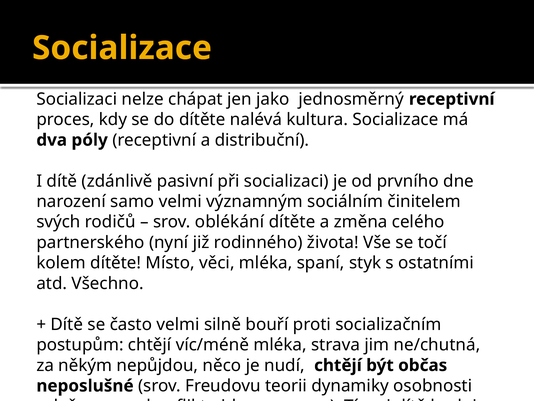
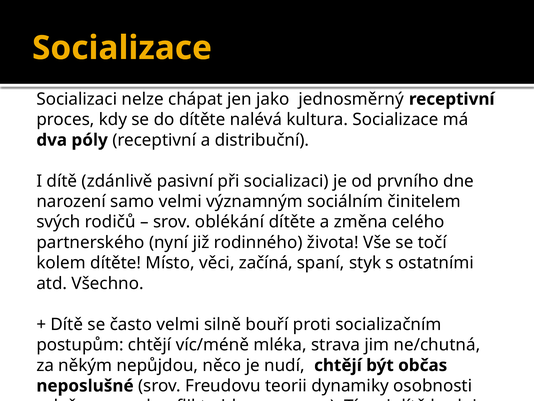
věci mléka: mléka -> začíná (266, 263)
